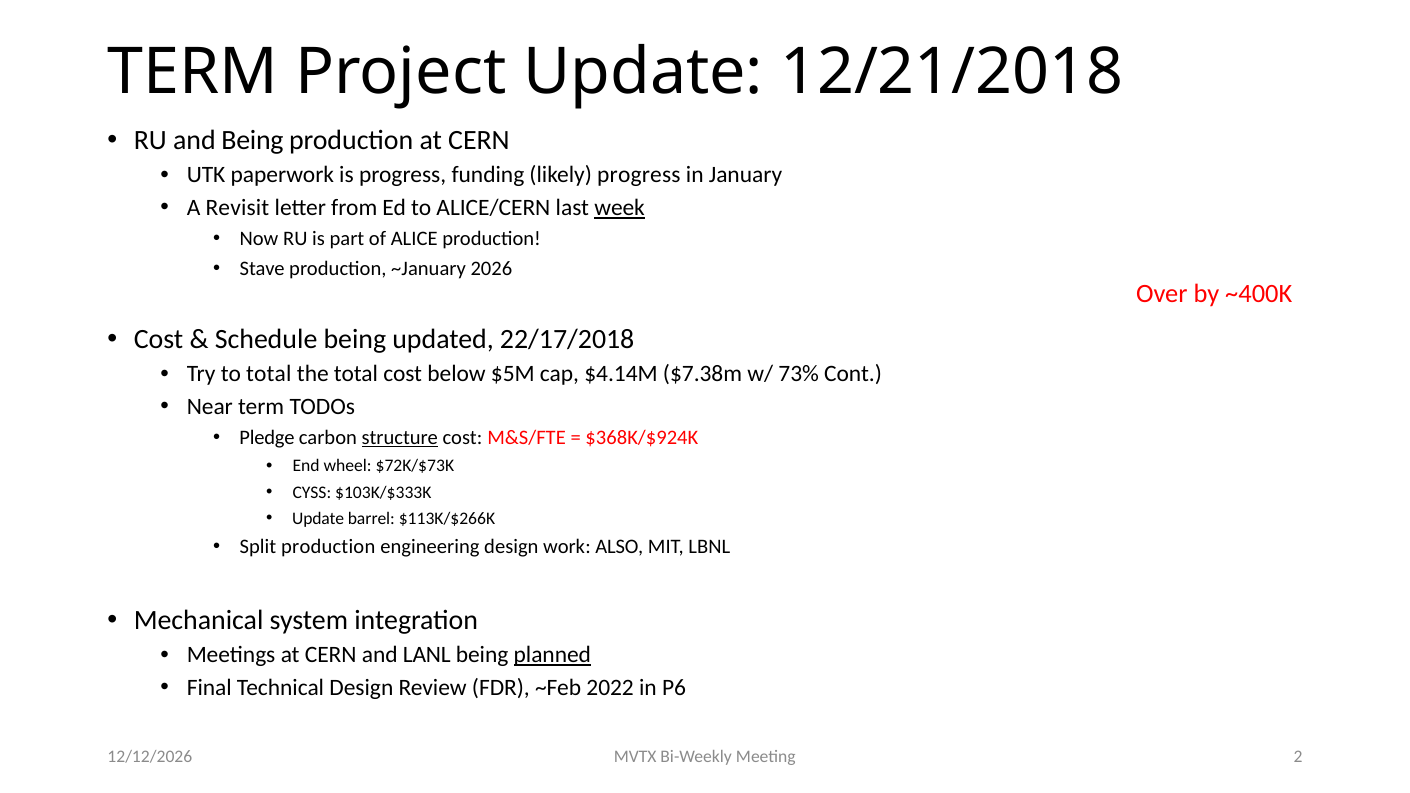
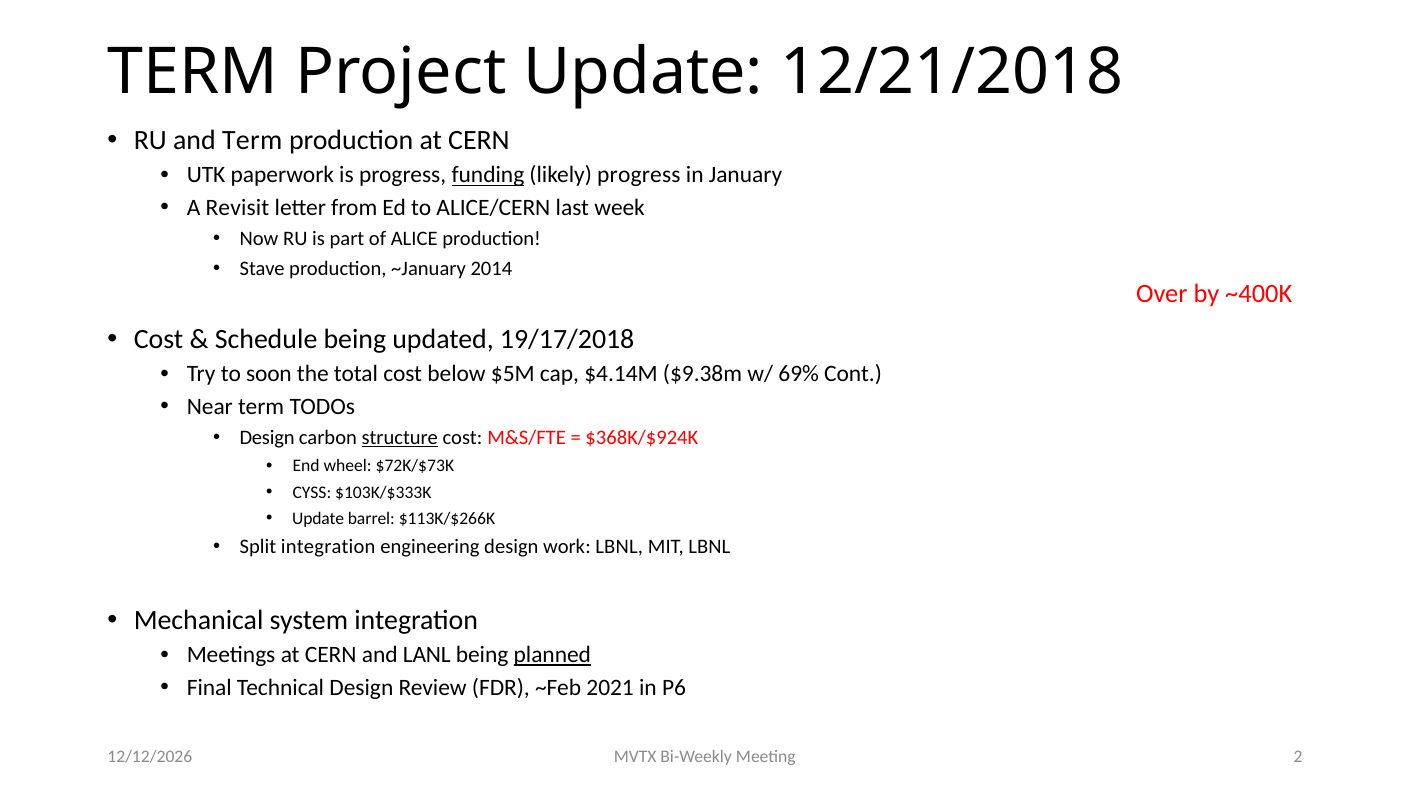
and Being: Being -> Term (252, 140)
funding underline: none -> present (488, 175)
week underline: present -> none (620, 208)
2026: 2026 -> 2014 (491, 269)
22/17/2018: 22/17/2018 -> 19/17/2018 (567, 339)
to total: total -> soon (269, 374)
$7.38m: $7.38m -> $9.38m (703, 374)
73%: 73% -> 69% (799, 374)
Pledge: Pledge -> Design (267, 438)
Split production: production -> integration (328, 547)
work ALSO: ALSO -> LBNL (619, 547)
2022: 2022 -> 2021 (610, 688)
